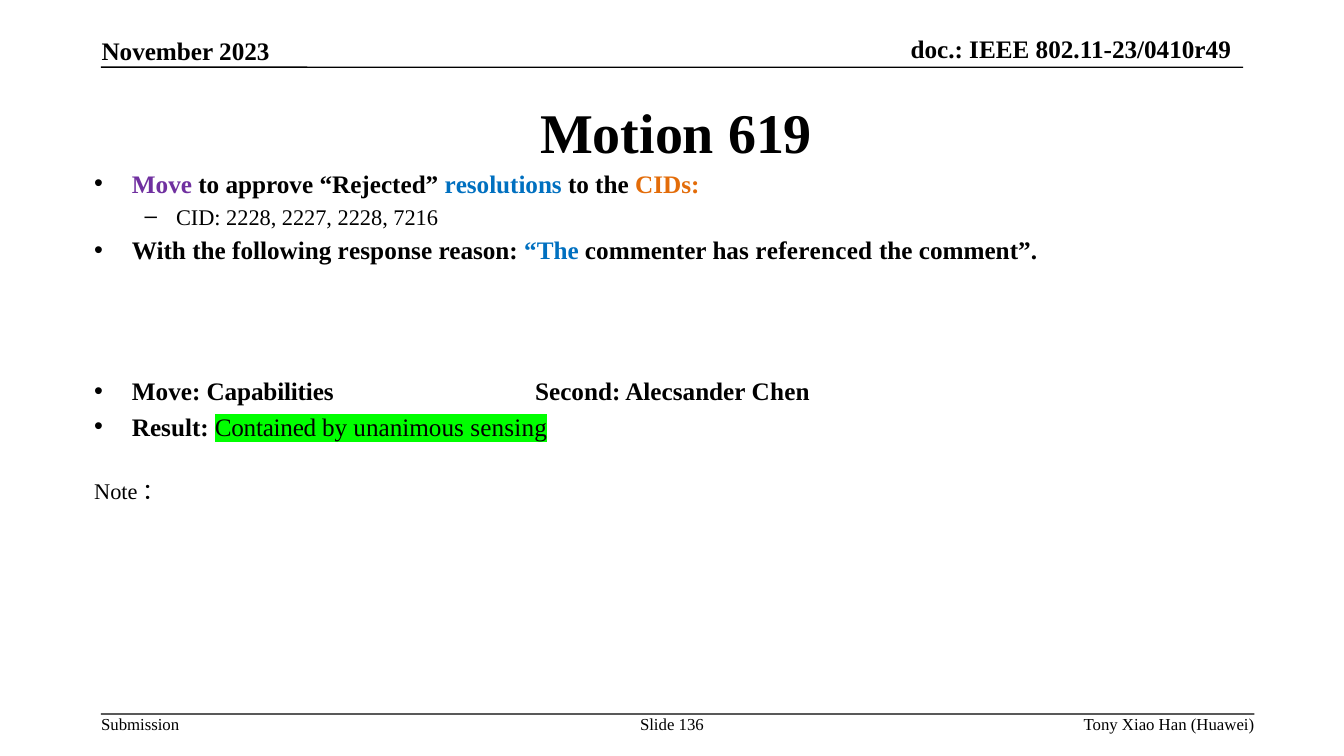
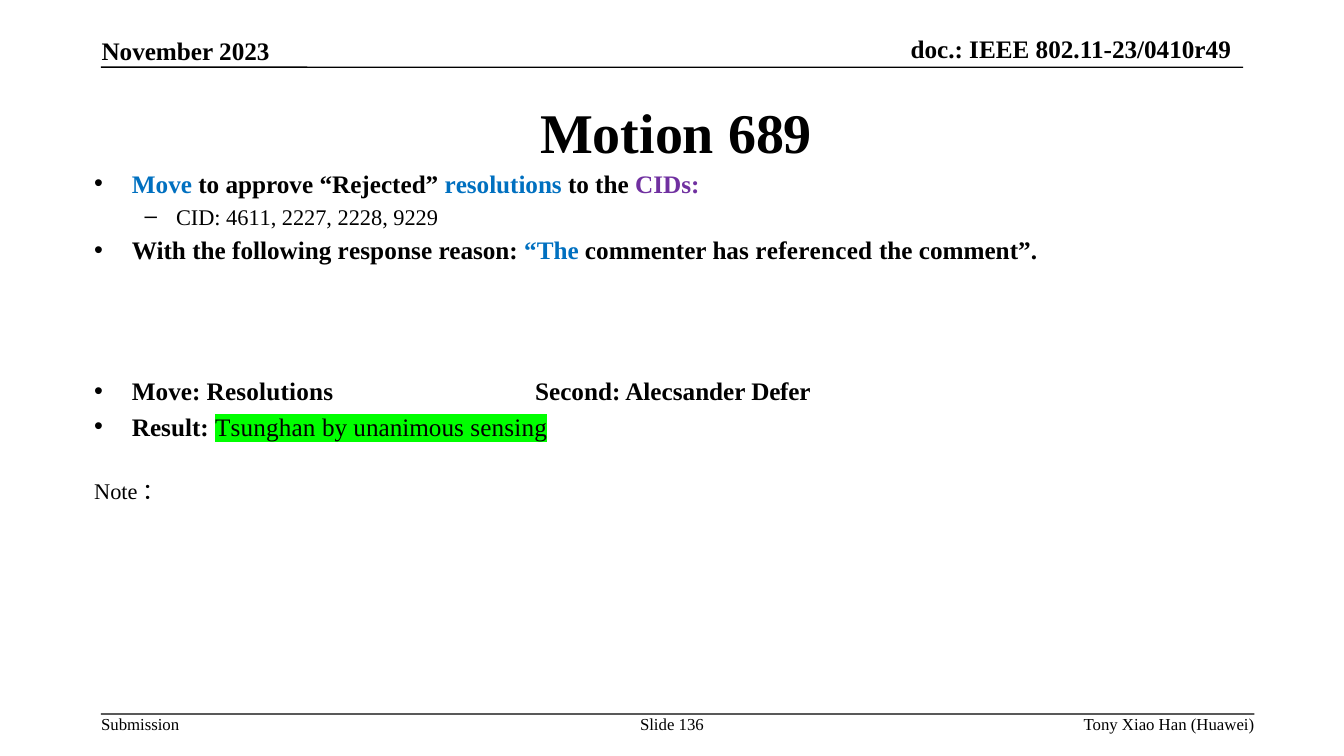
619: 619 -> 689 (770, 135)
Move colour: purple -> blue (162, 185)
CIDs colour: orange -> purple (667, 185)
CID 2228: 2228 -> 4611 (251, 218)
7216: 7216 -> 9229 (416, 218)
Move Capabilities: Capabilities -> Resolutions (270, 393)
Chen: Chen -> Defer (781, 393)
Contained: Contained -> Tsunghan (265, 428)
